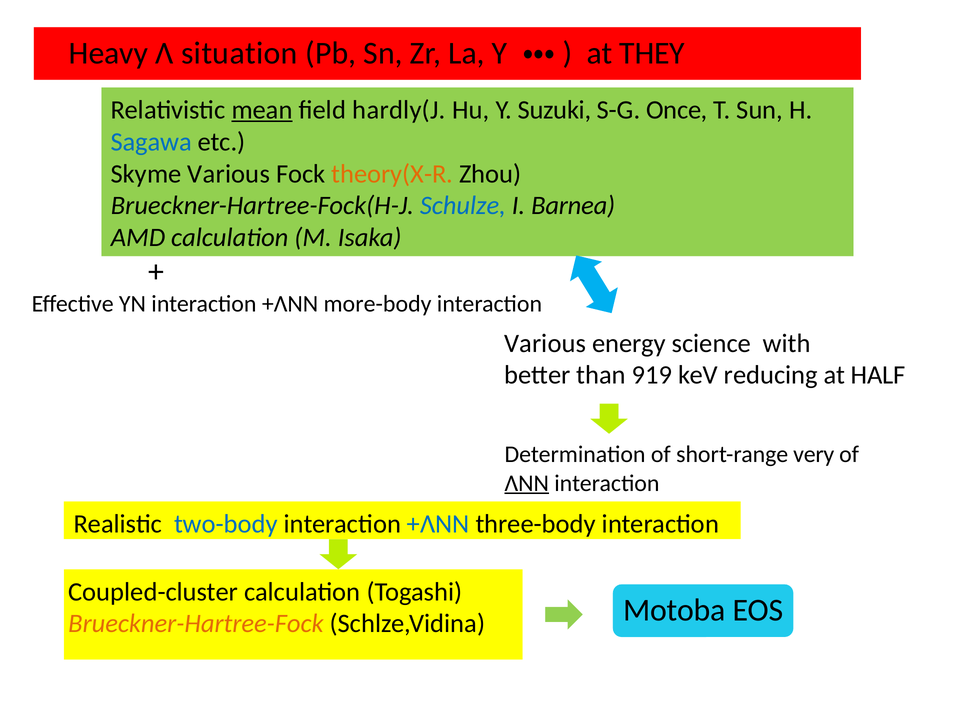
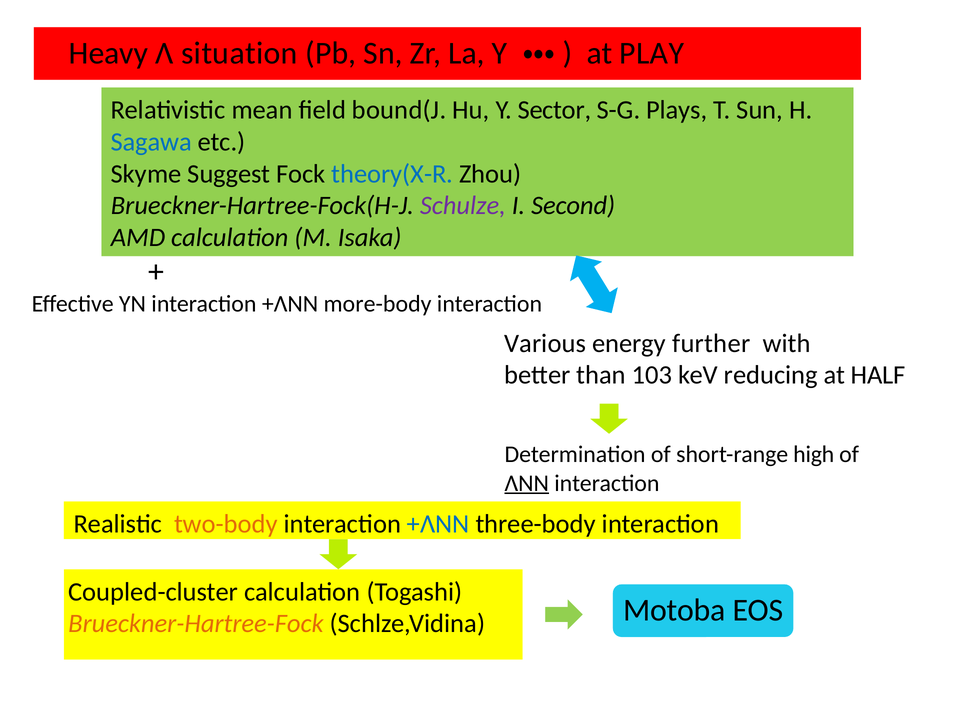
THEY: THEY -> PLAY (652, 53)
mean underline: present -> none (262, 110)
hardly(J: hardly(J -> bound(J (399, 110)
Suzuki: Suzuki -> Sector (554, 110)
Once: Once -> Plays (677, 110)
Skyme Various: Various -> Suggest (229, 174)
theory(X-R colour: orange -> blue (392, 174)
Schulze colour: blue -> purple (463, 205)
Barnea: Barnea -> Second (573, 205)
science: science -> further (711, 343)
919: 919 -> 103 (652, 375)
very: very -> high (814, 454)
two-body colour: blue -> orange (226, 523)
